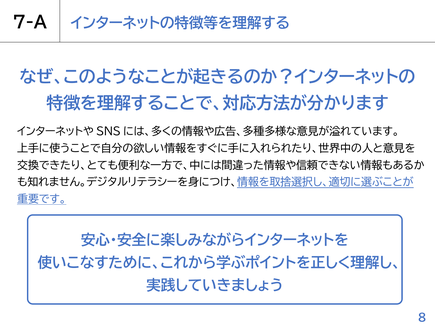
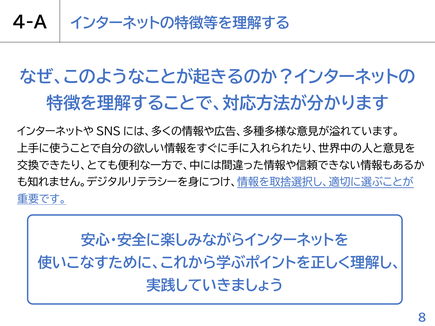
7-A: 7-A -> 4-A (30, 22)
